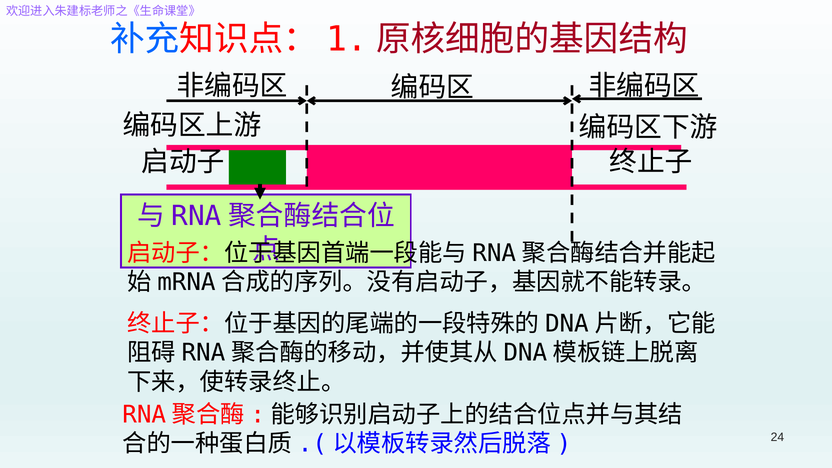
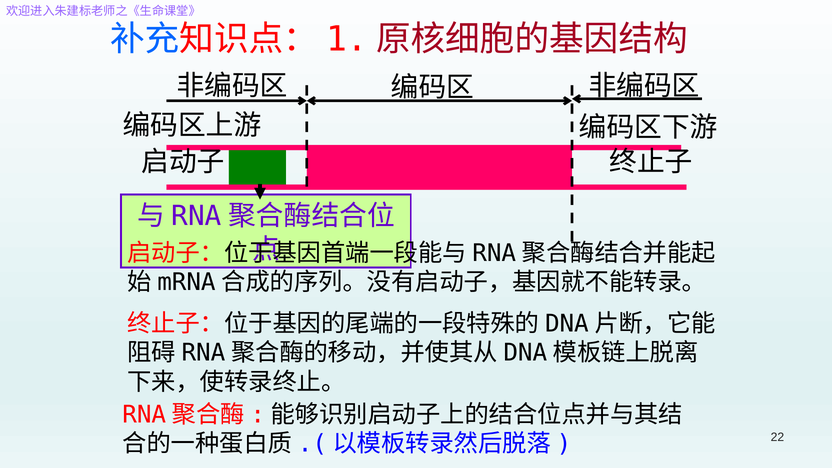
24: 24 -> 22 (777, 437)
